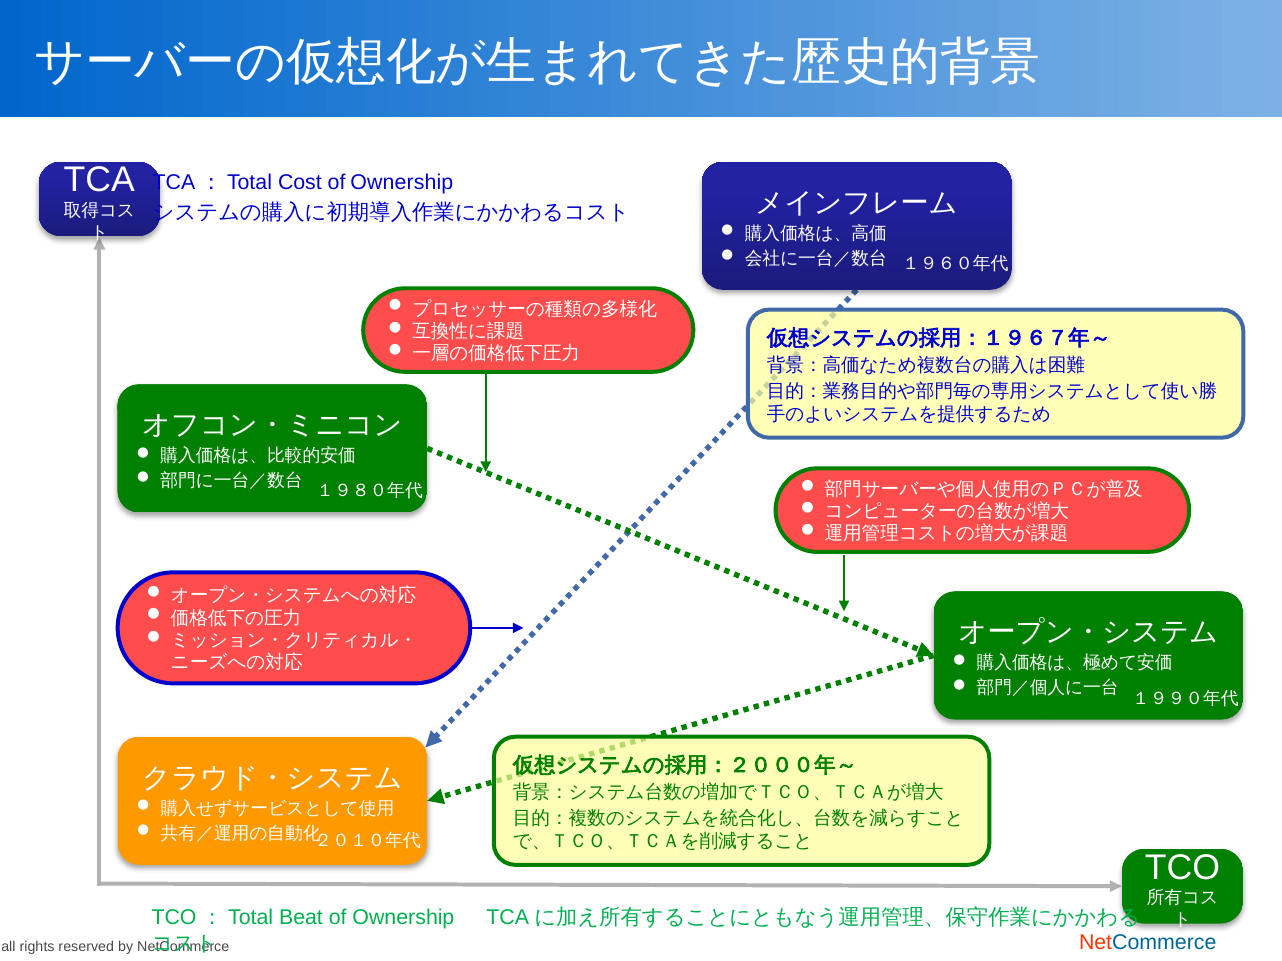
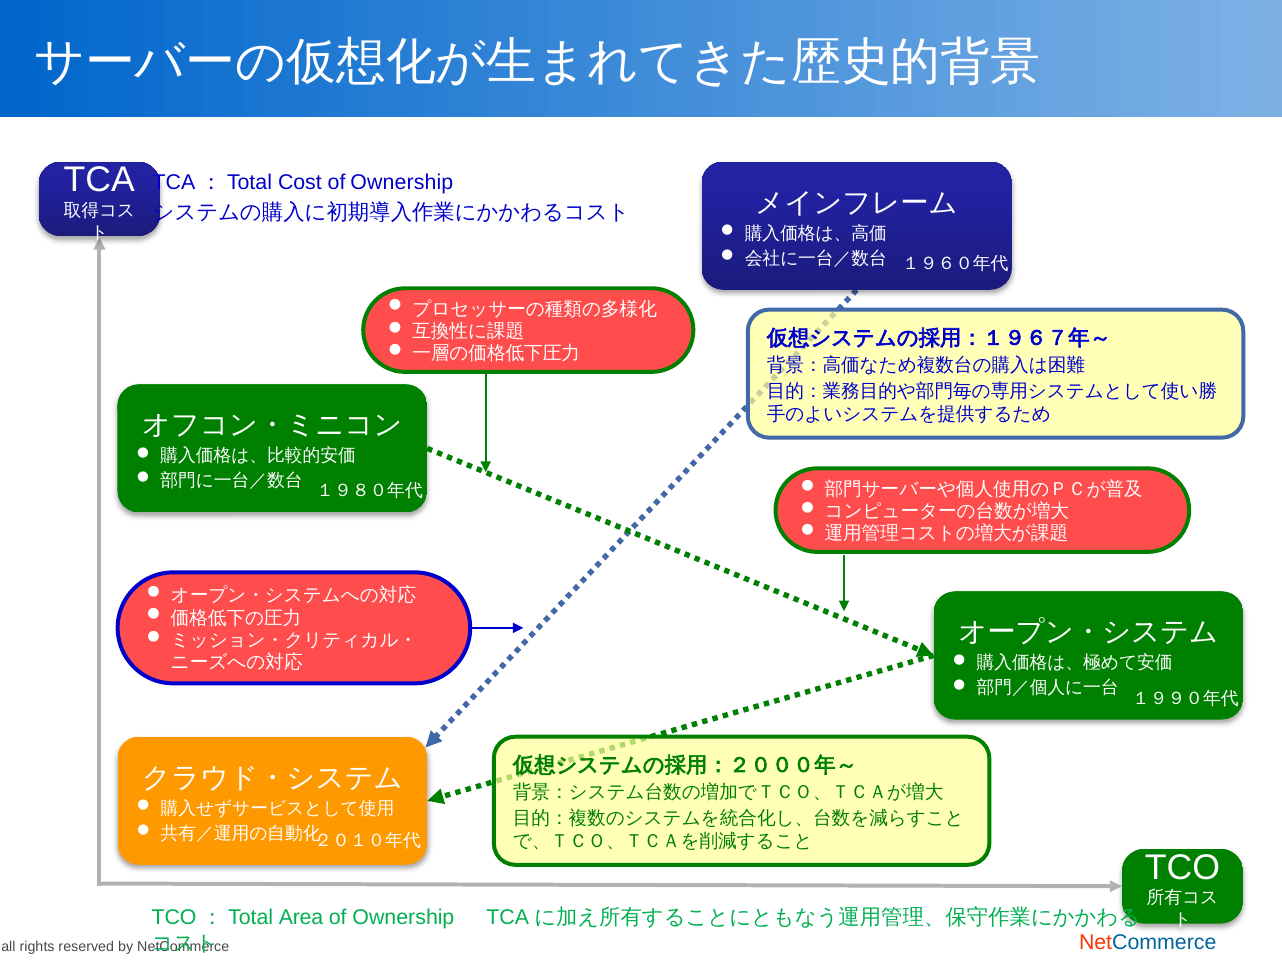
Beat: Beat -> Area (301, 918)
